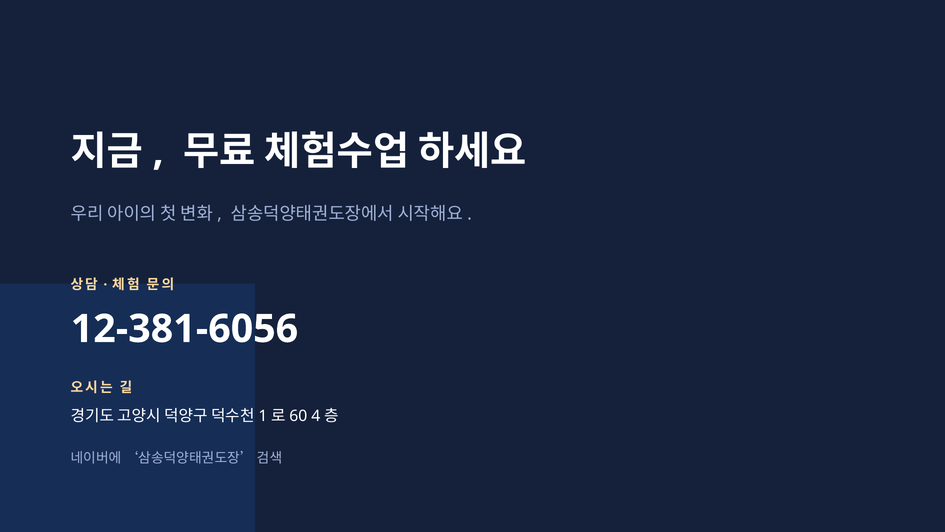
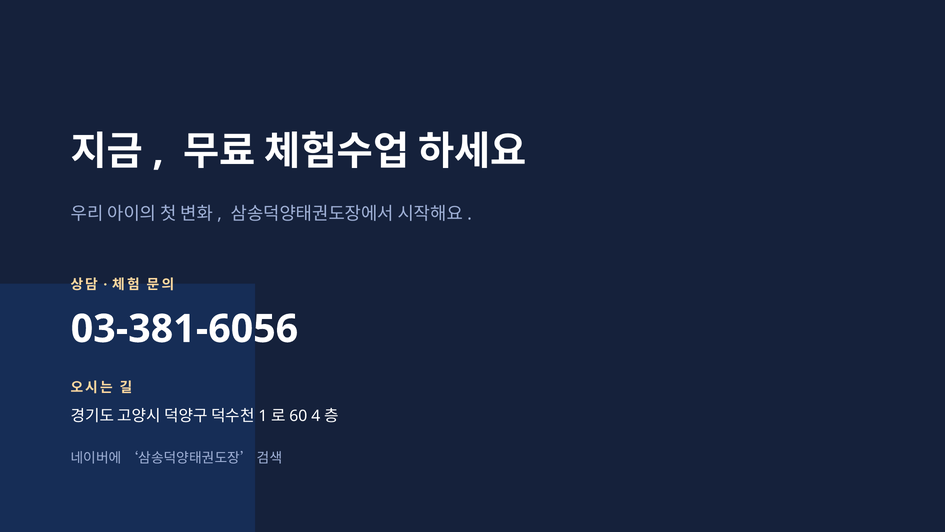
12-381-6056: 12-381-6056 -> 03-381-6056 (184, 329)
